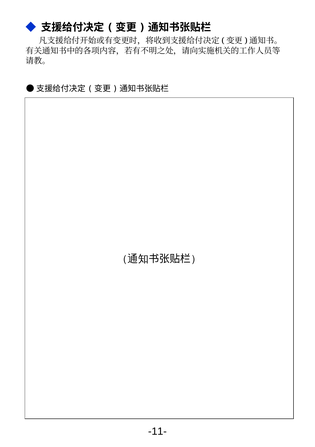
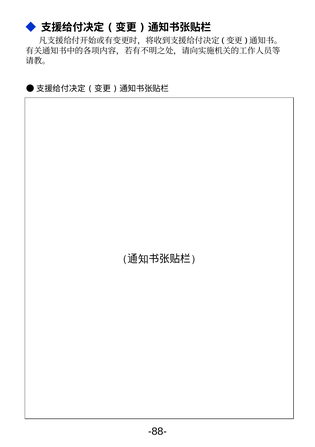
-11-: -11- -> -88- (157, 432)
